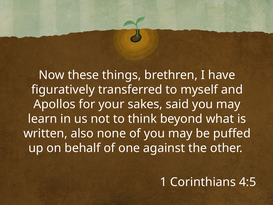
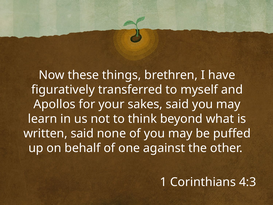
written also: also -> said (82, 133)
4:5: 4:5 -> 4:3 (248, 182)
